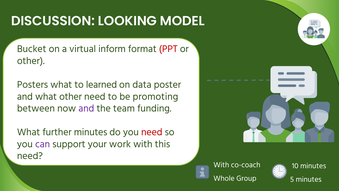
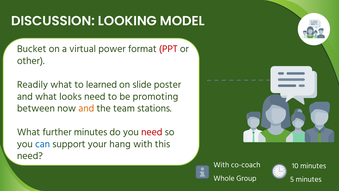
inform: inform -> power (112, 49)
Posters: Posters -> Readily (32, 84)
data: data -> slide (142, 84)
what other: other -> looks (70, 96)
and colour: purple -> orange (86, 108)
funding: funding -> stations (154, 108)
can colour: purple -> blue (43, 144)
work: work -> hang (120, 144)
